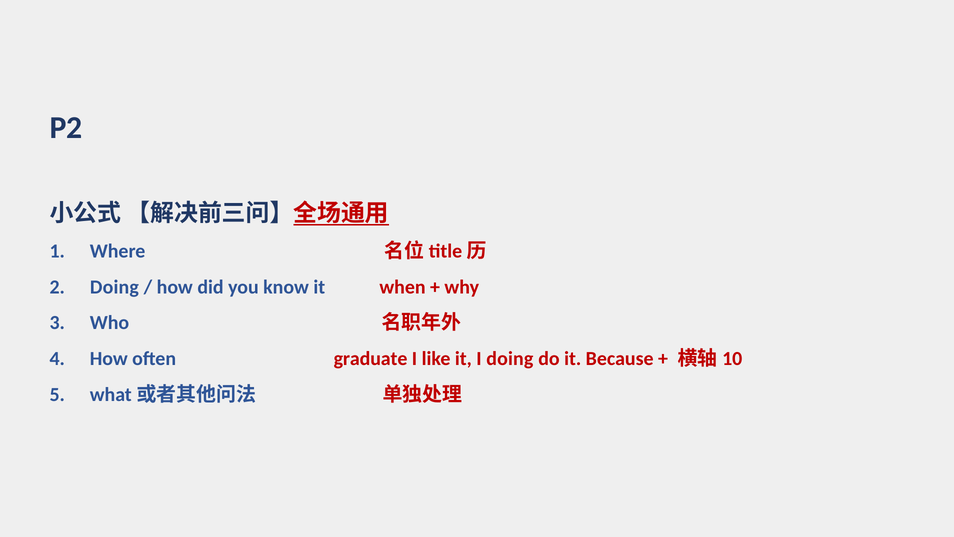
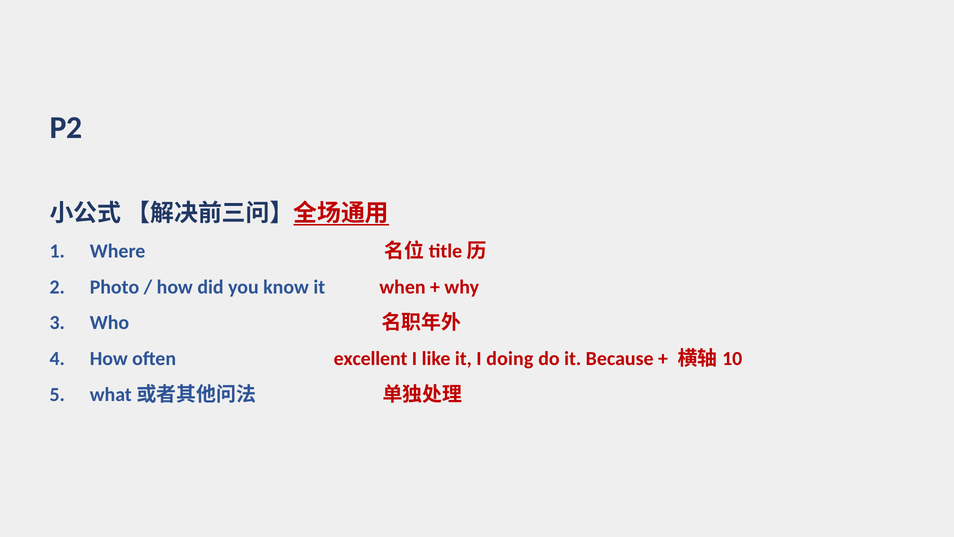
Doing: Doing -> Photo (114, 287)
graduate: graduate -> excellent (371, 358)
